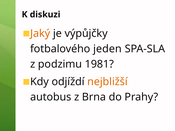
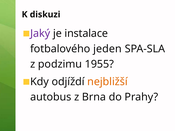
Jaký colour: orange -> purple (40, 34)
výpůjčky: výpůjčky -> instalace (86, 34)
1981: 1981 -> 1955 (99, 64)
